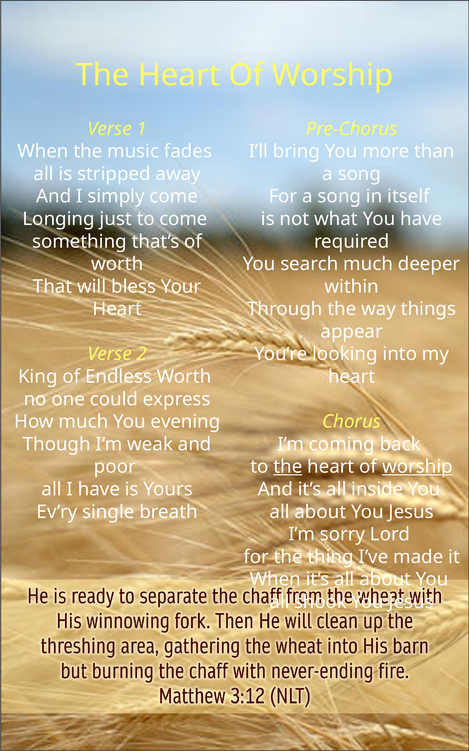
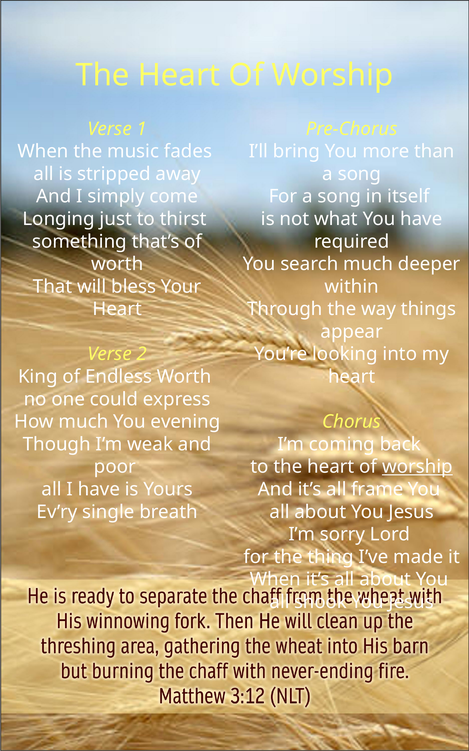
to come: come -> thirst (183, 219)
the underline: present -> none (288, 466)
inside: inside -> frame (377, 489)
